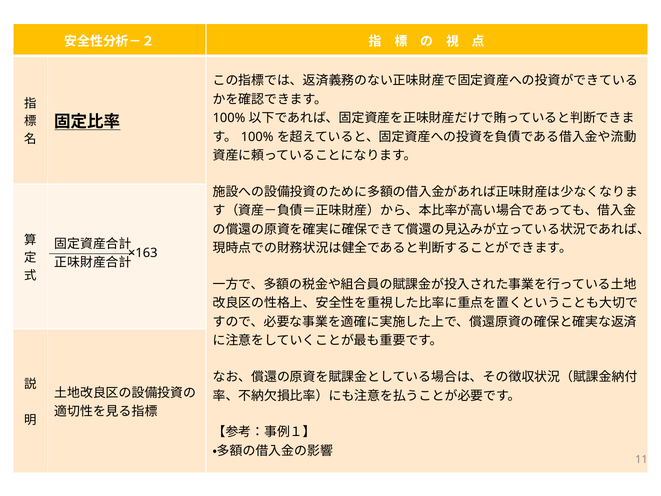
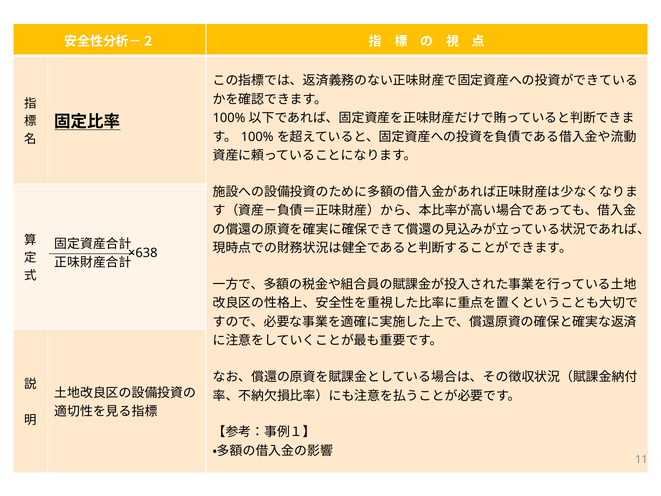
×163: ×163 -> ×638 (143, 253)
